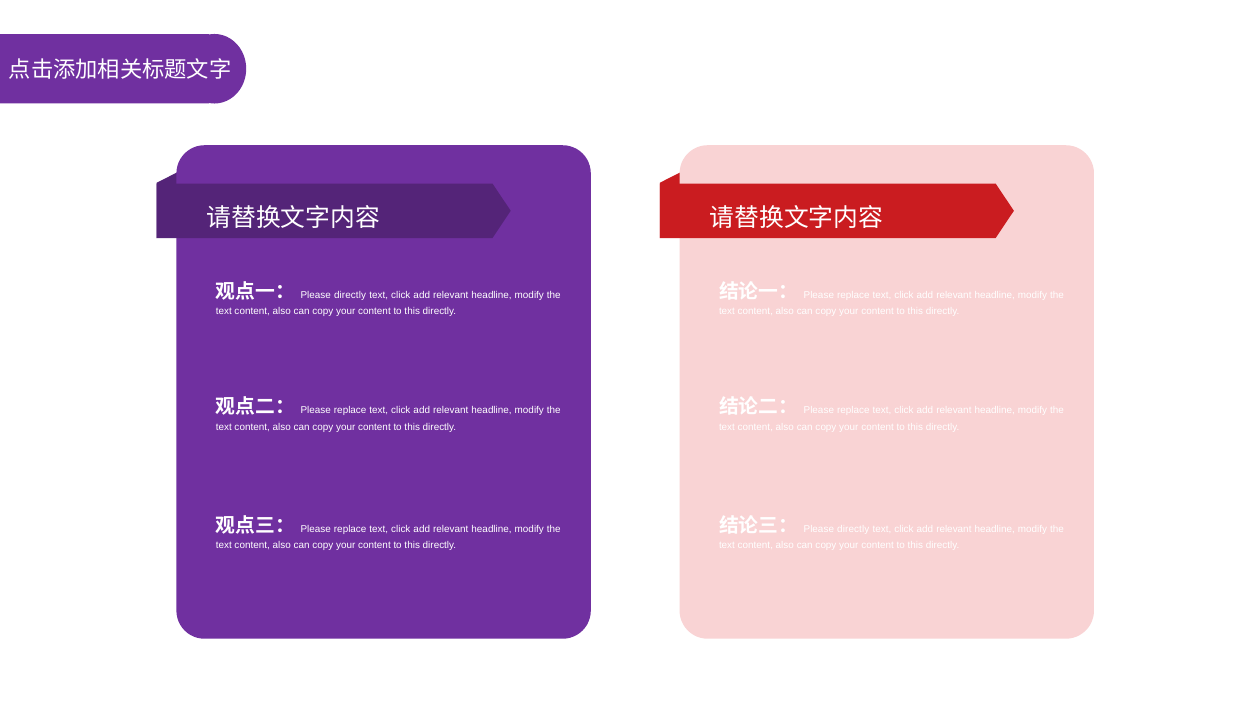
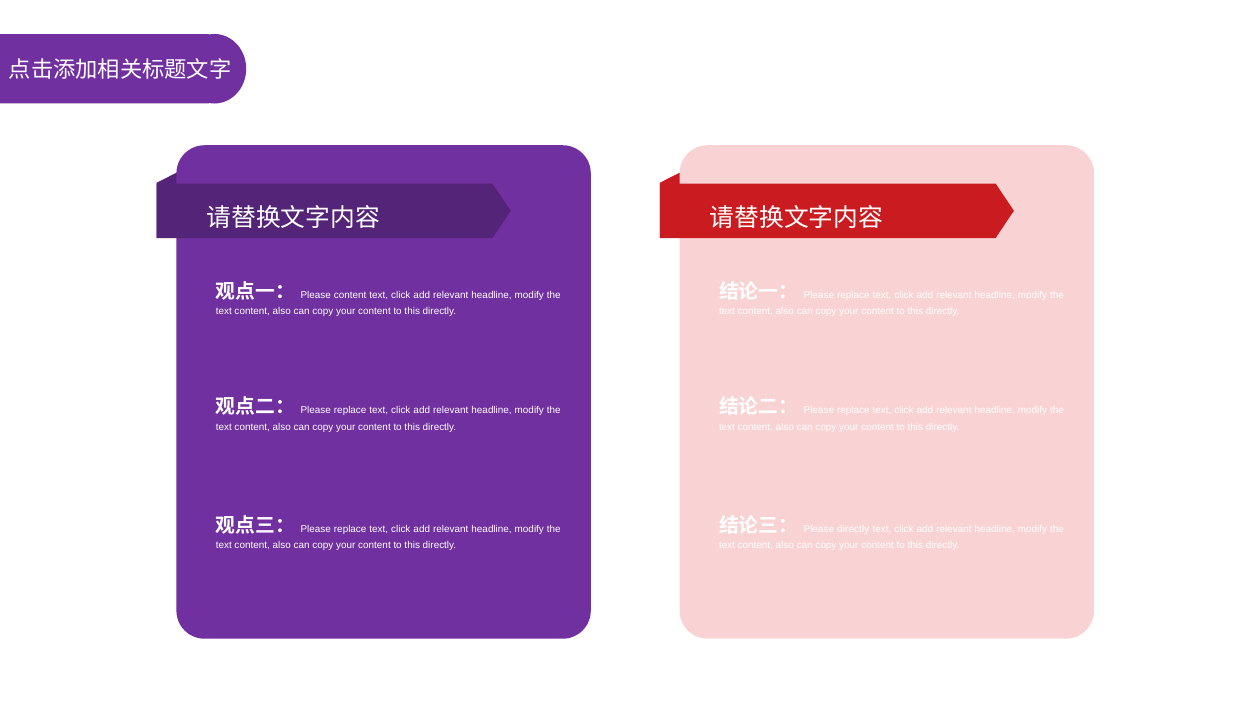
directly: directly -> content (350, 295)
